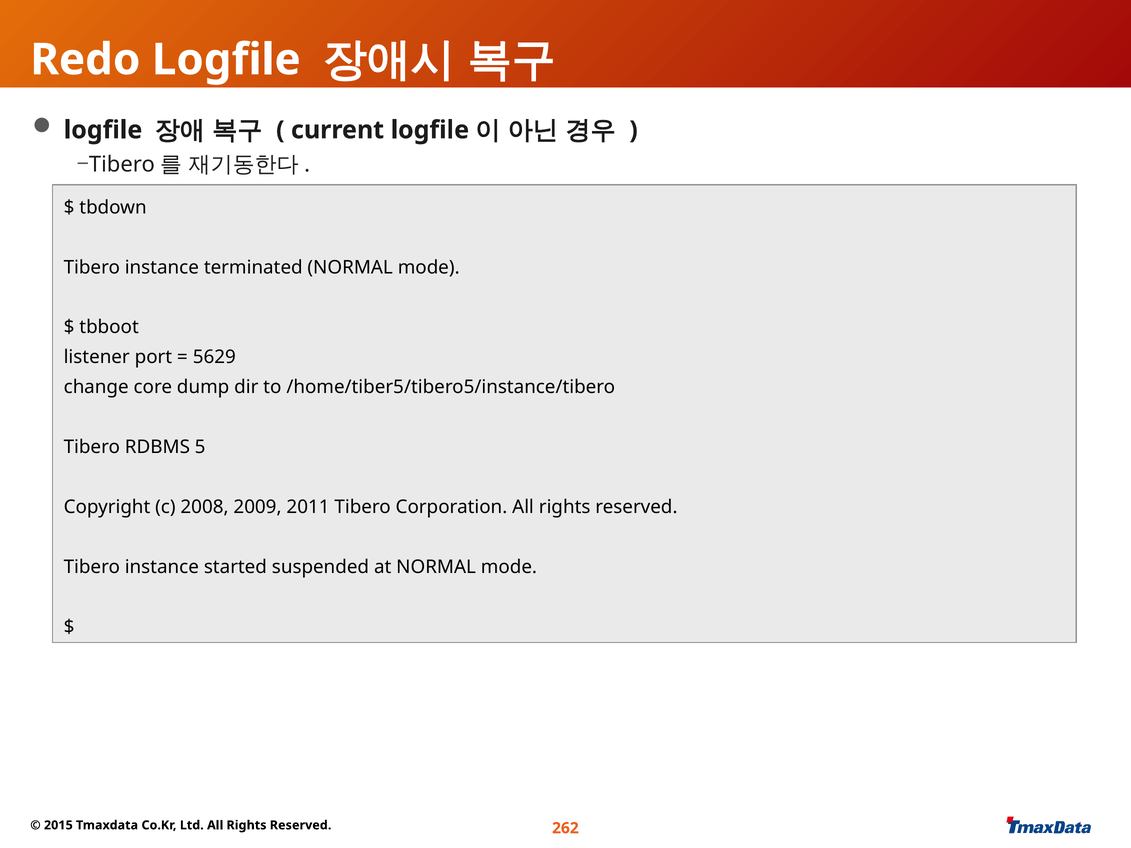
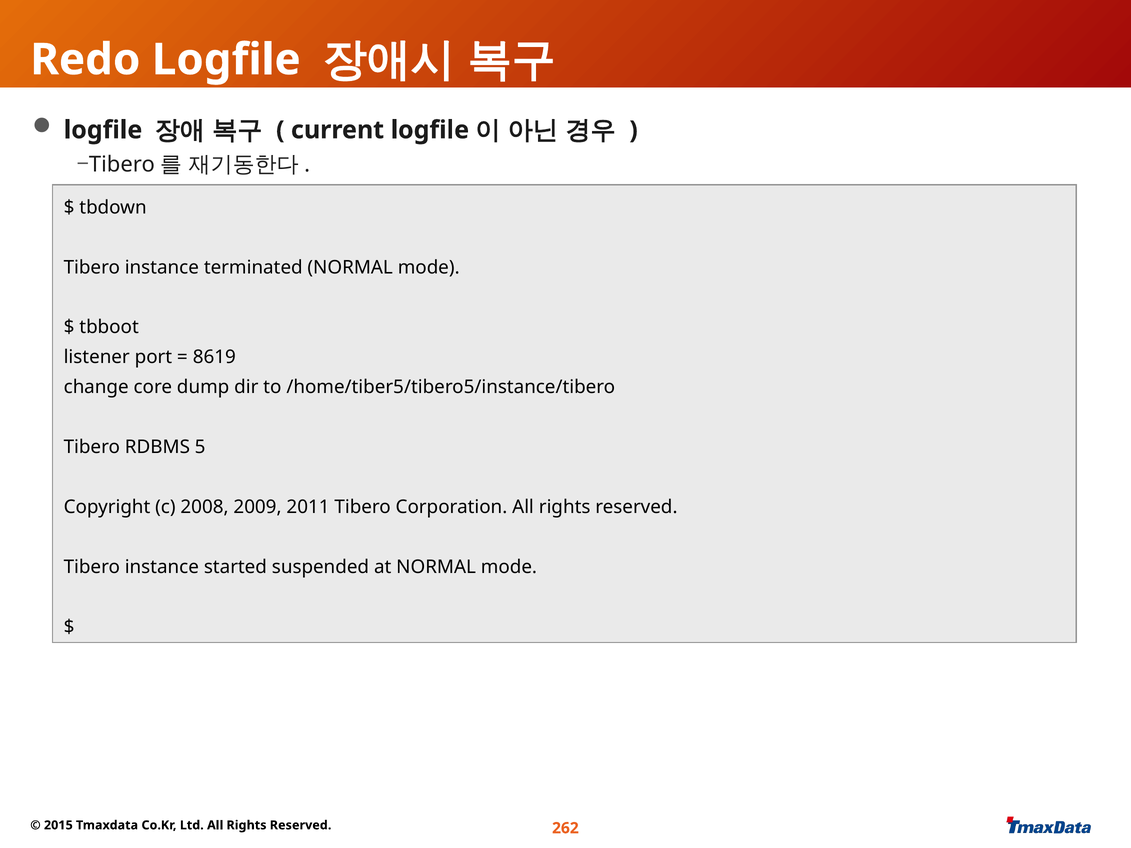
5629: 5629 -> 8619 (214, 357)
